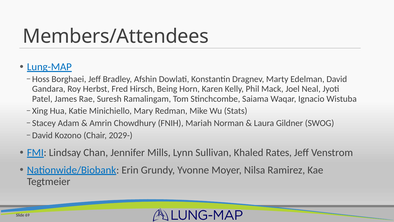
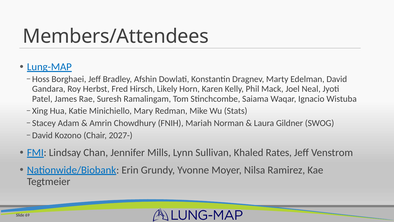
Being: Being -> Likely (167, 89)
2029-: 2029- -> 2027- (121, 135)
